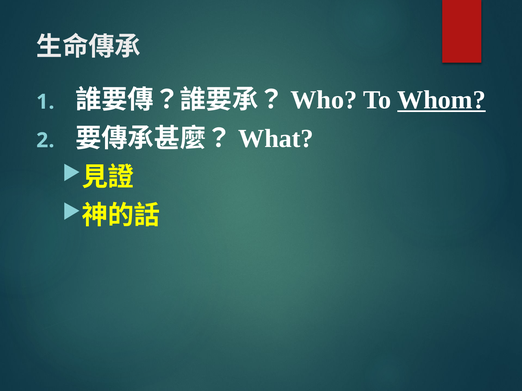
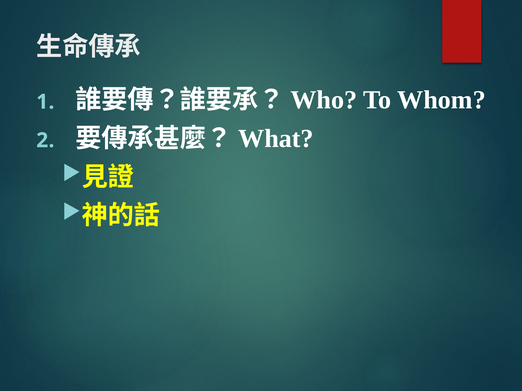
Whom underline: present -> none (442, 100)
